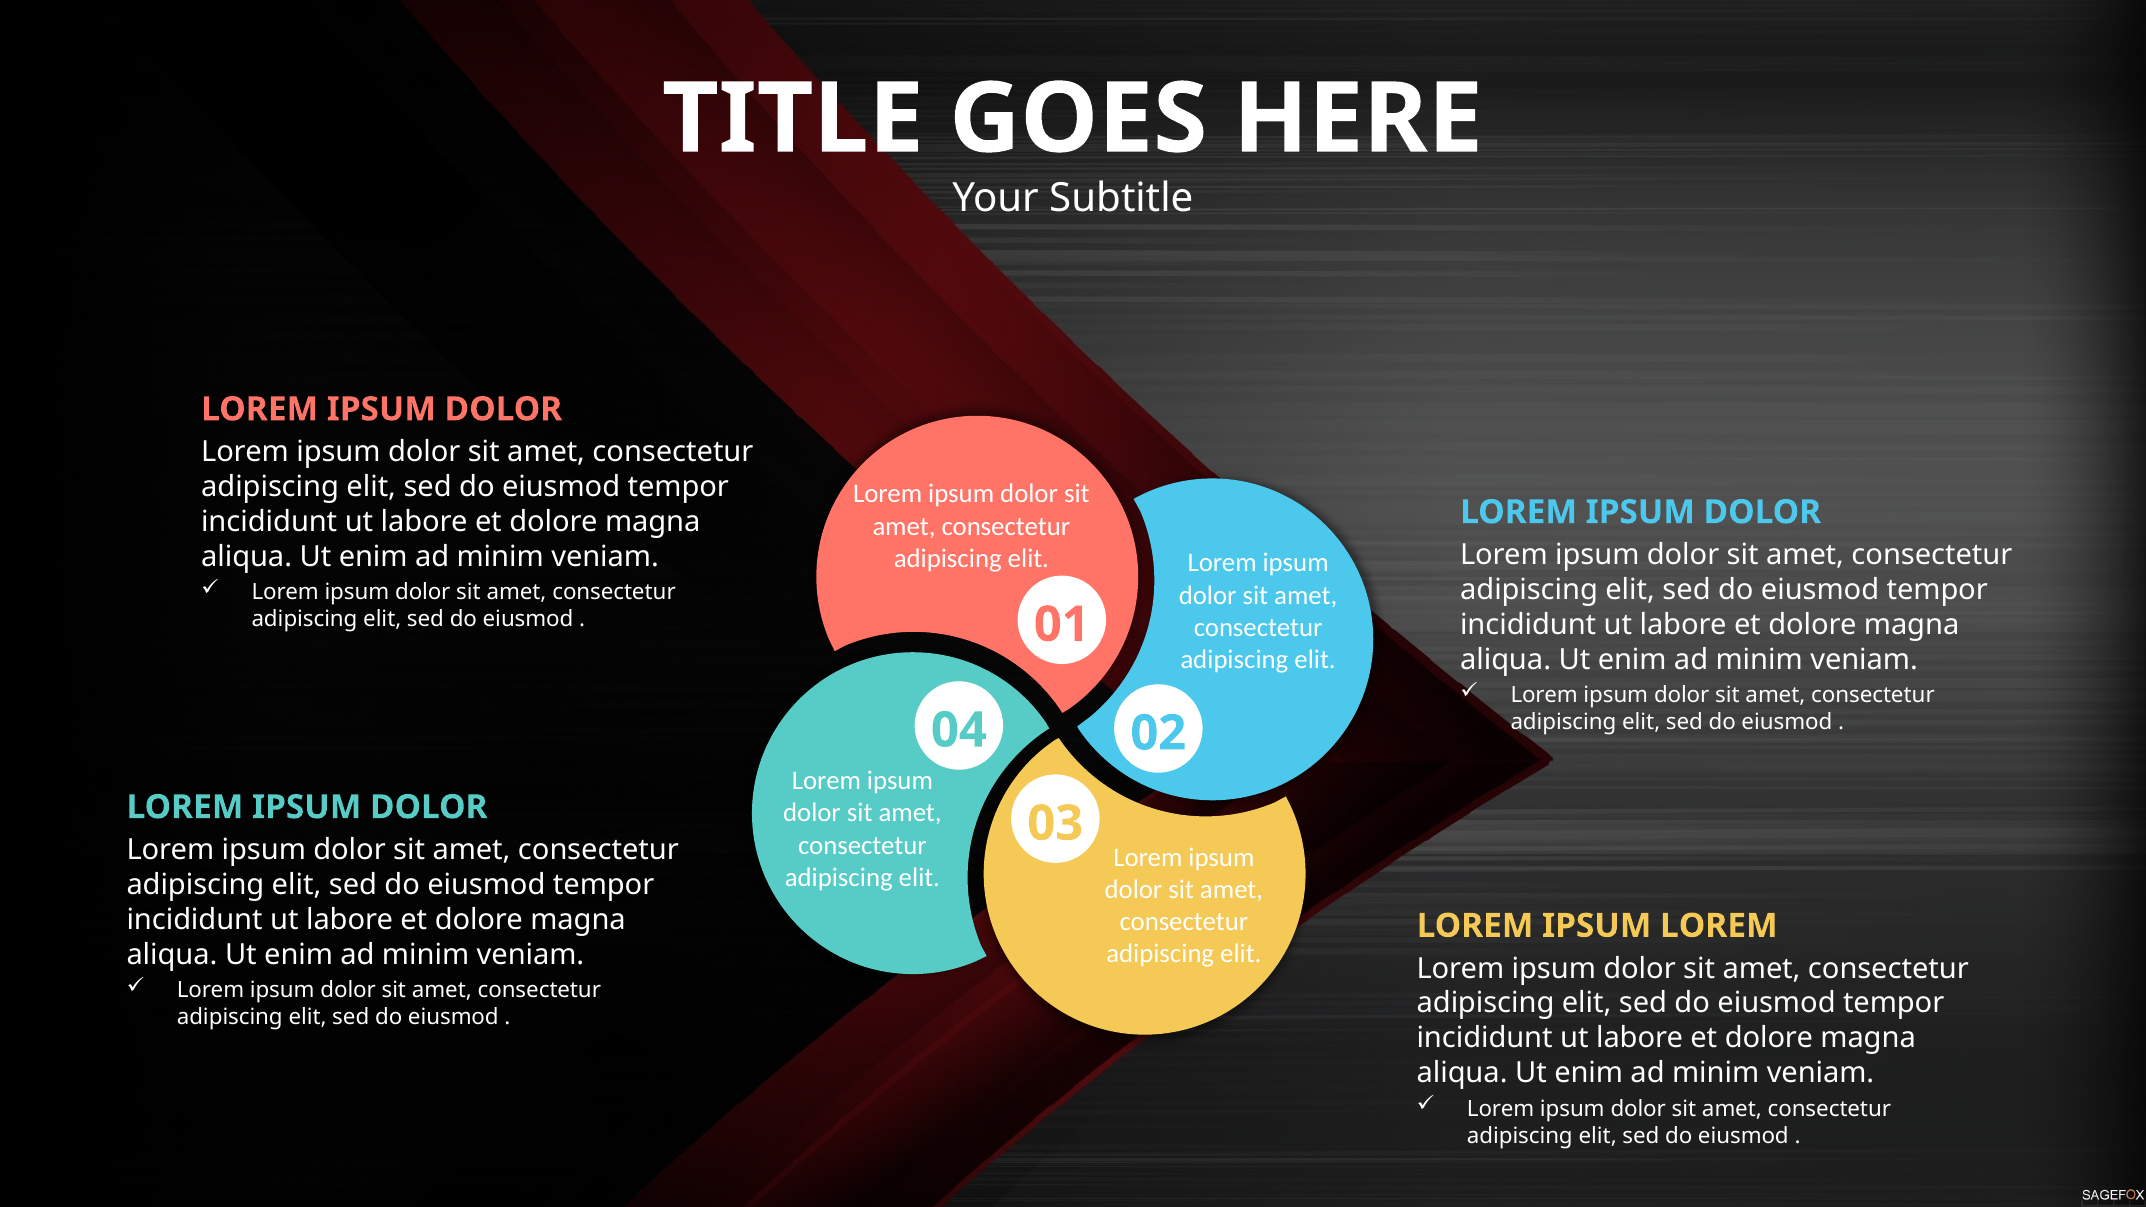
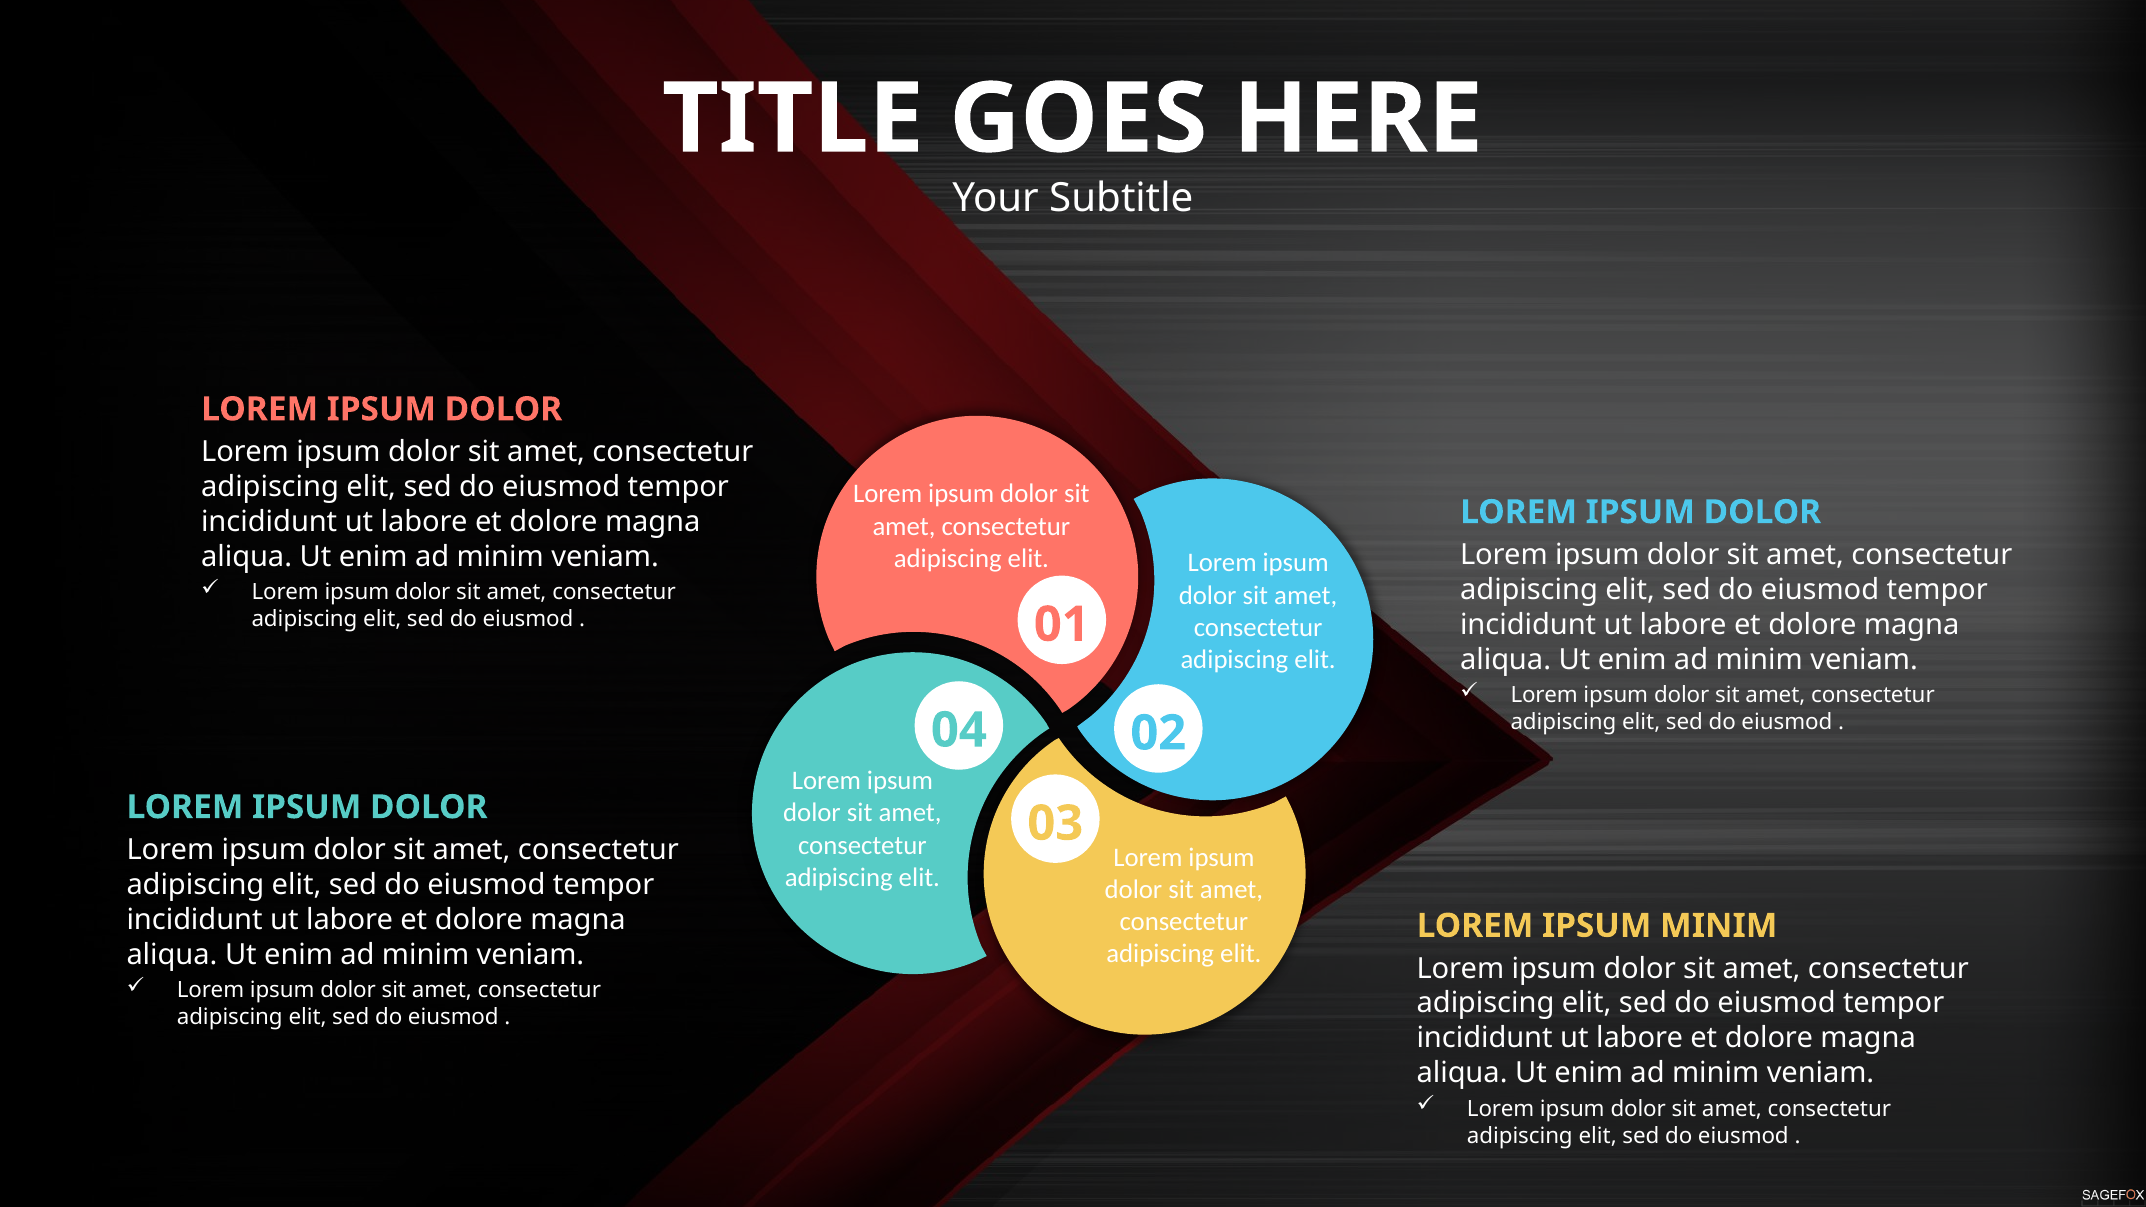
IPSUM LOREM: LOREM -> MINIM (1719, 926)
